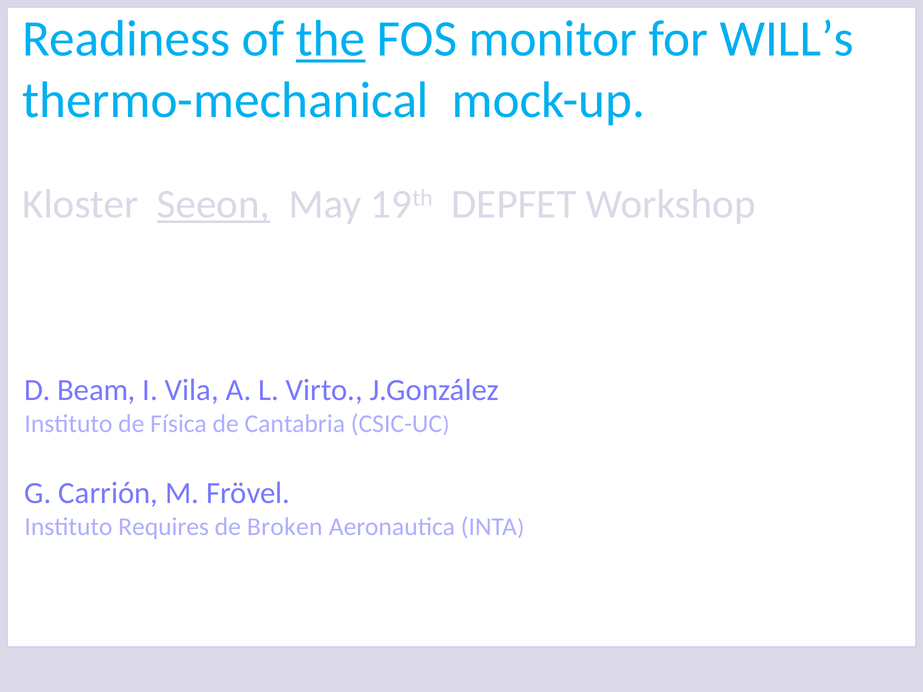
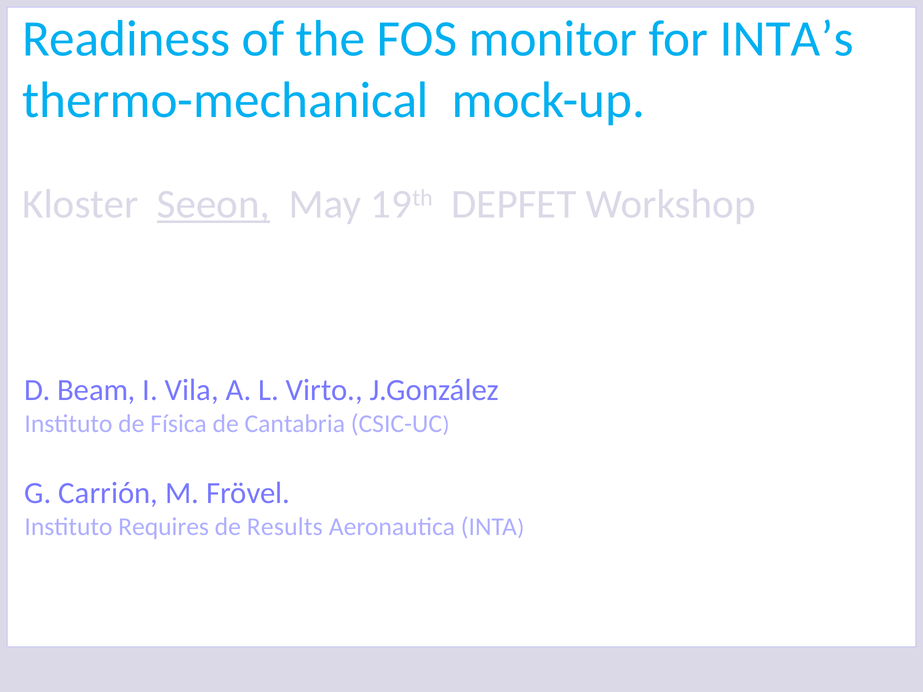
the underline: present -> none (331, 39)
WILL’s: WILL’s -> INTA’s (787, 39)
Broken: Broken -> Results (285, 527)
